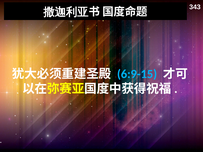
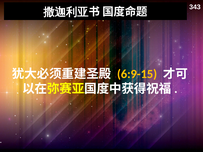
6:9-15 colour: light blue -> yellow (137, 74)
